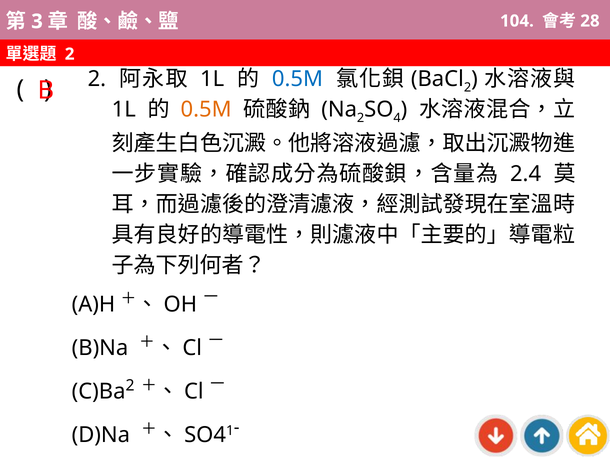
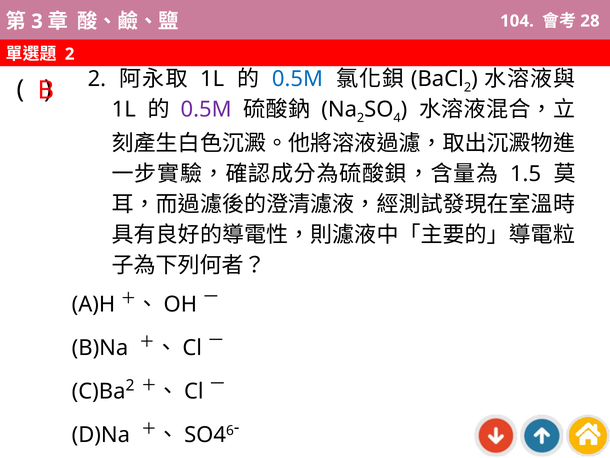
0.5M colour: orange -> purple (206, 109)
2.4: 2.4 -> 1.5 (526, 174)
1: 1 -> 6 (230, 430)
